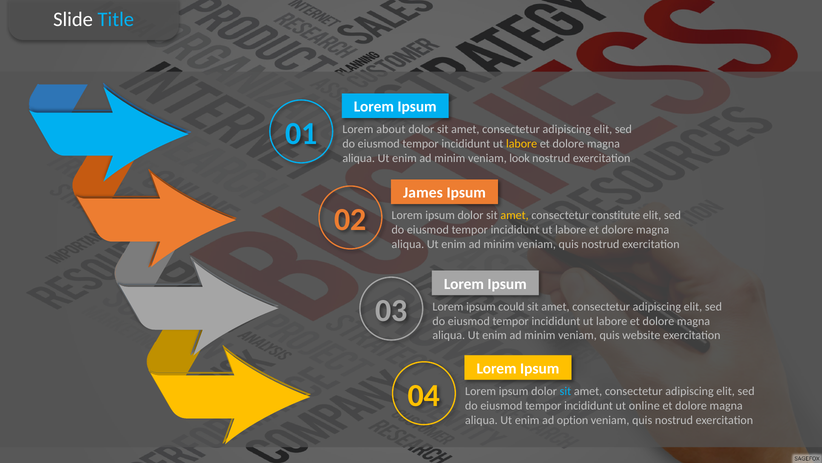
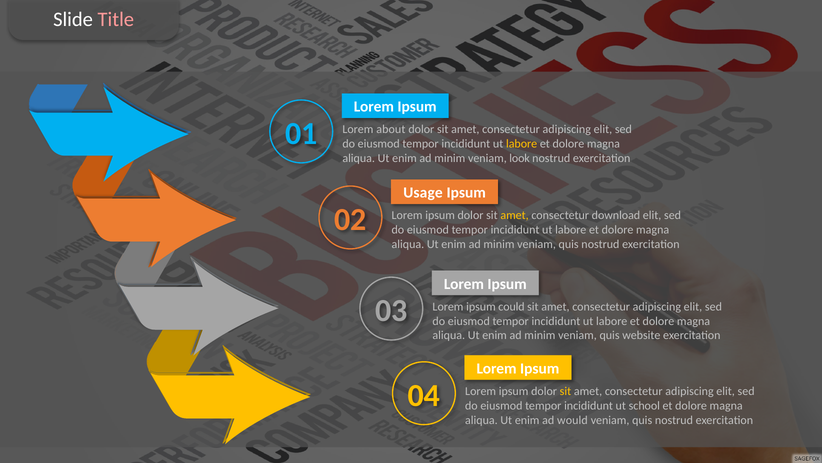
Title colour: light blue -> pink (116, 19)
James: James -> Usage (423, 193)
constitute: constitute -> download (616, 215)
sit colour: light blue -> yellow (565, 391)
online: online -> school (644, 405)
option: option -> would (572, 420)
